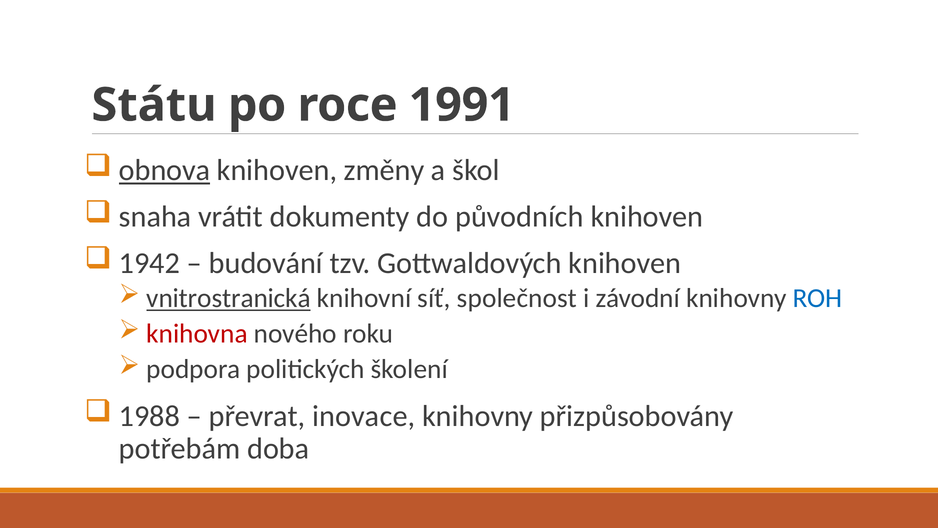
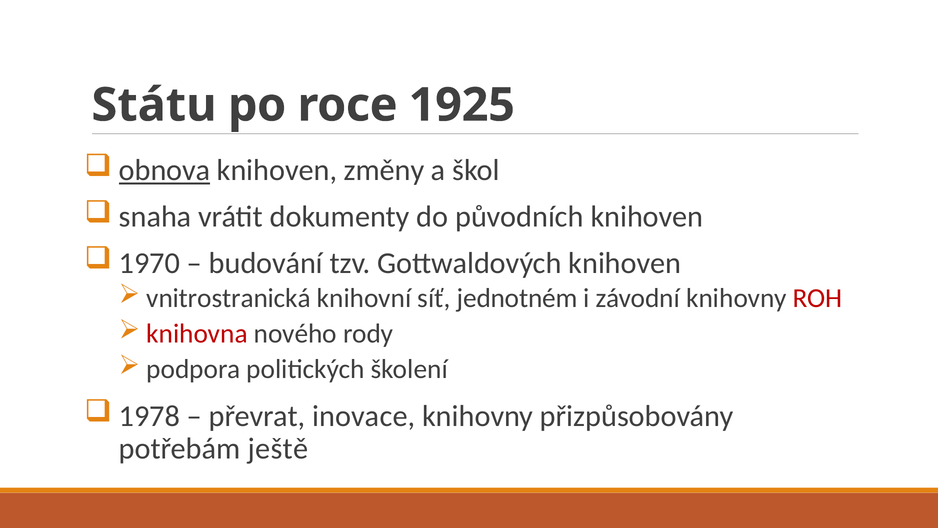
1991: 1991 -> 1925 (462, 105)
1942: 1942 -> 1970 (150, 263)
vnitrostranická underline: present -> none (229, 298)
společnost: společnost -> jednotném (517, 298)
ROH colour: blue -> red (818, 298)
roku: roku -> rody (368, 334)
1988: 1988 -> 1978 (150, 416)
doba: doba -> ještě (278, 449)
